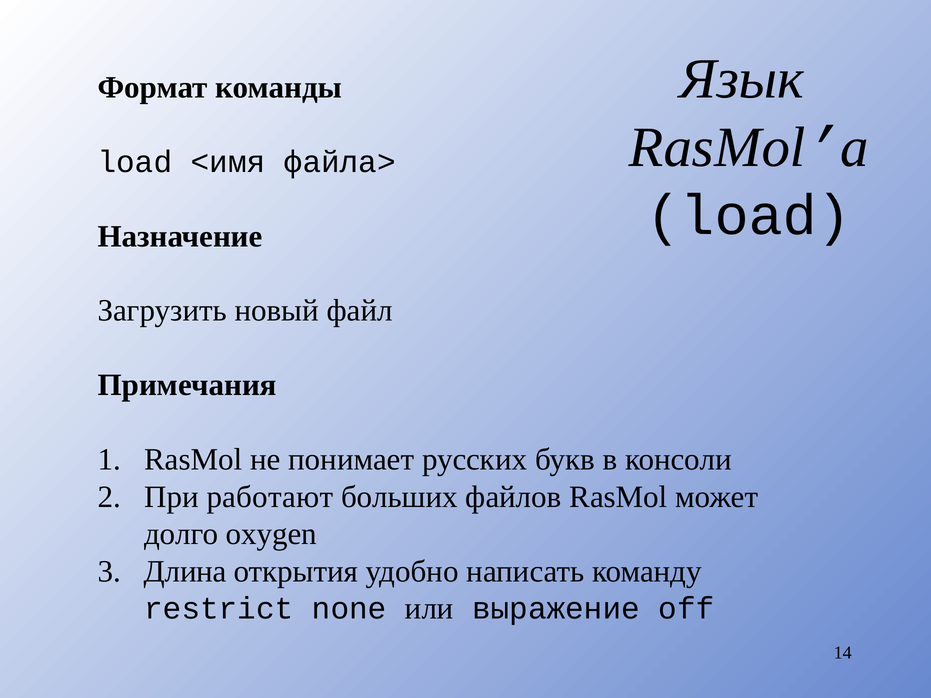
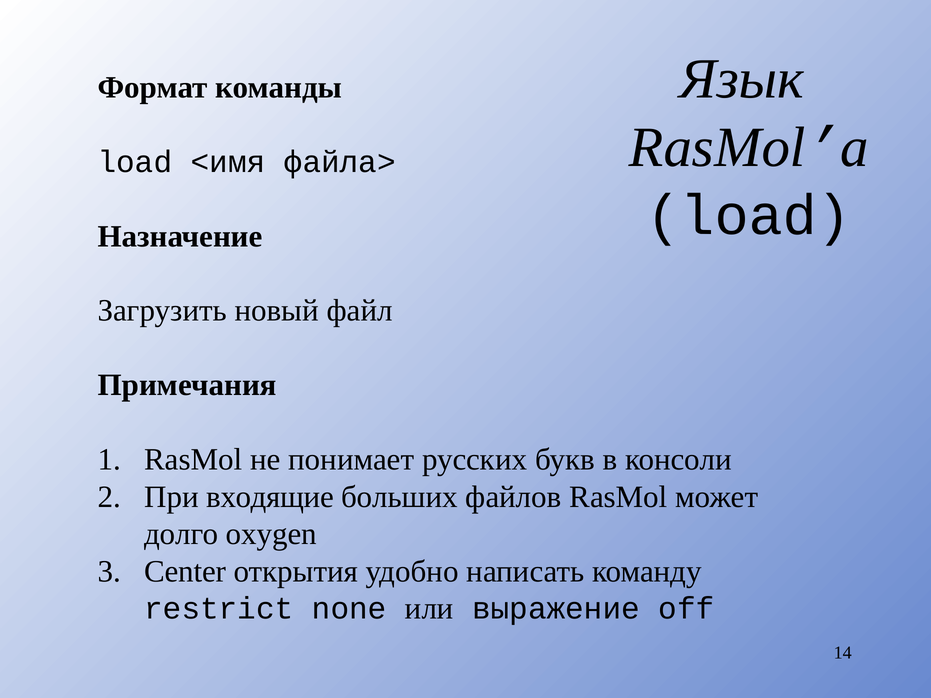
работают: работают -> входящие (270, 497)
Длина: Длина -> Center (185, 572)
